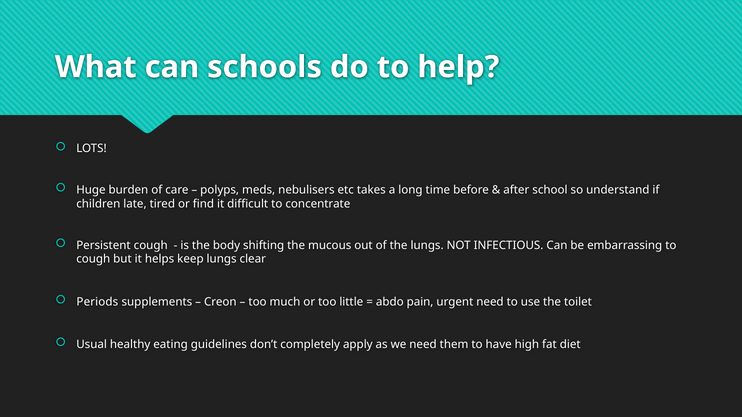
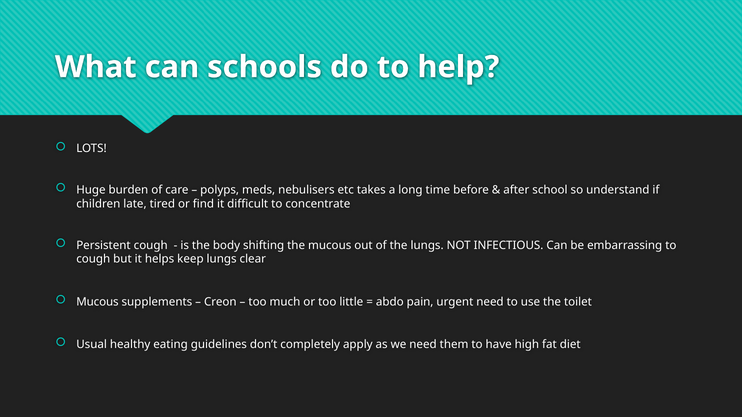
Periods: Periods -> Mucous (97, 302)
